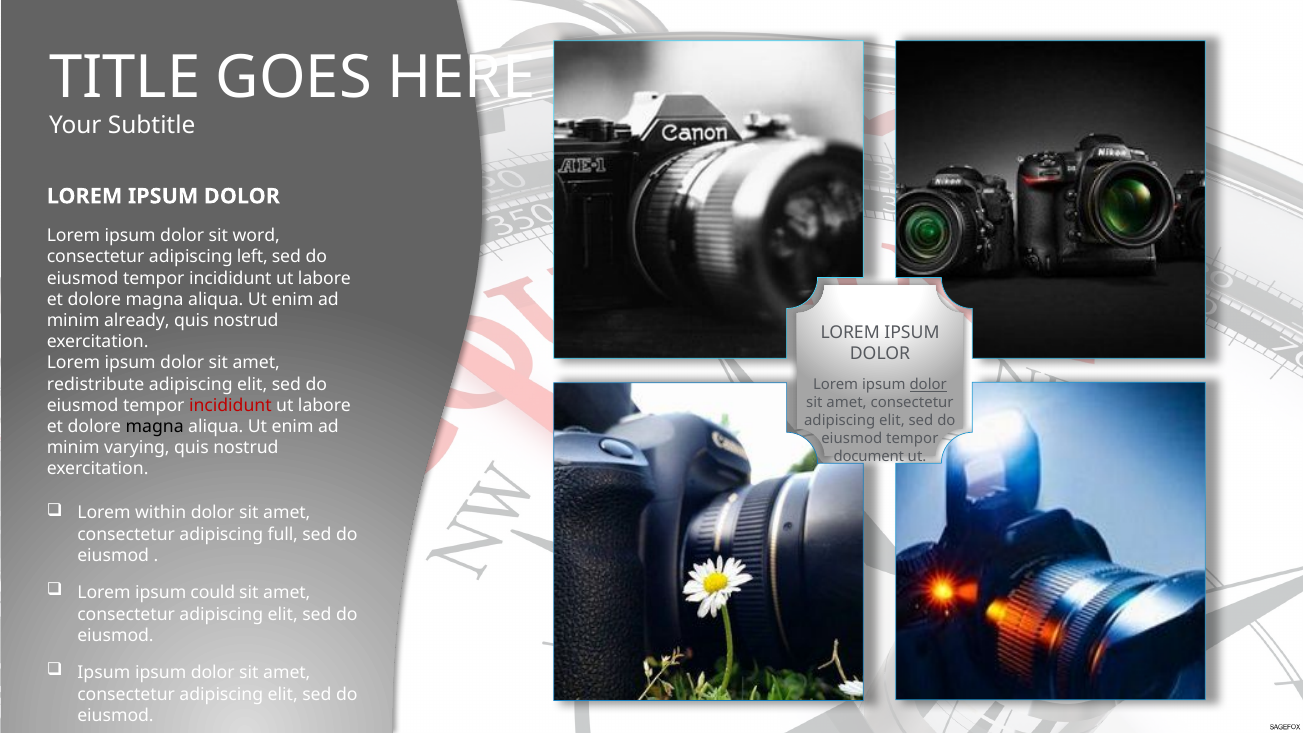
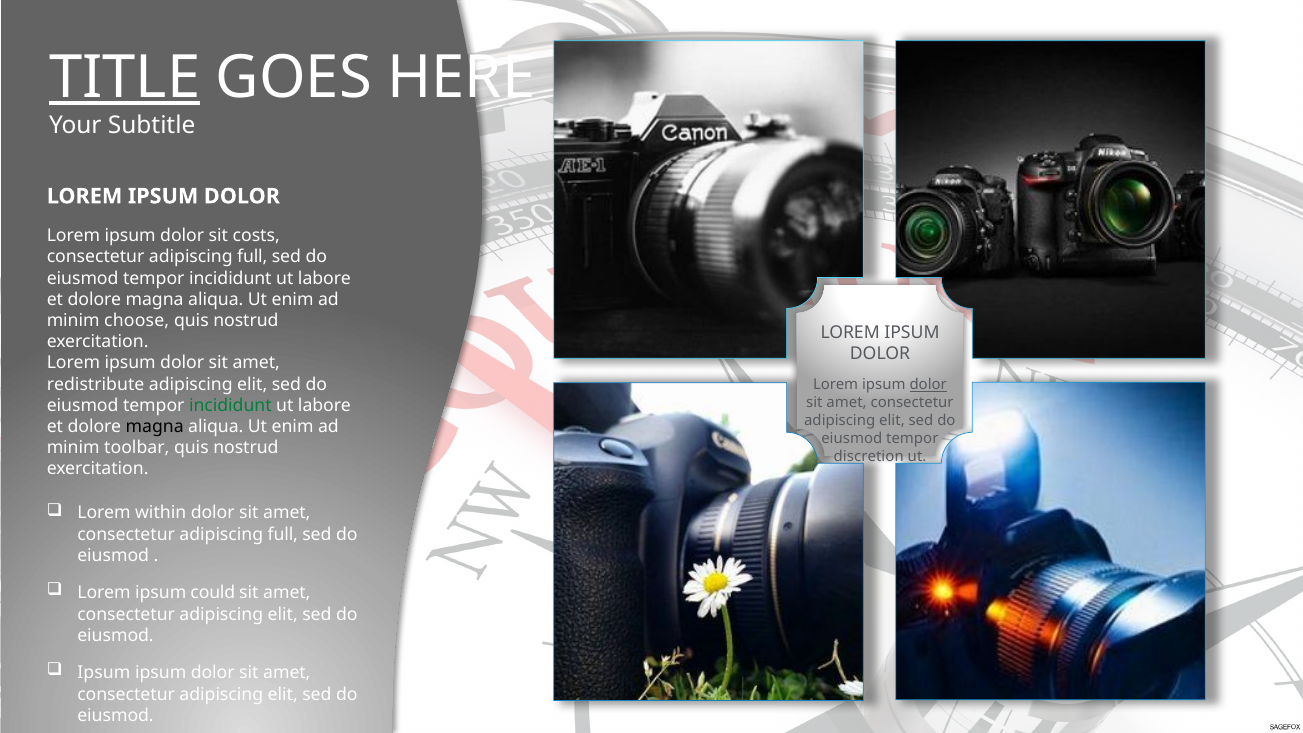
TITLE underline: none -> present (125, 77)
word: word -> costs (256, 236)
left: left -> full (252, 257)
already: already -> choose (137, 321)
incididunt colour: red -> green (230, 405)
varying: varying -> toolbar (137, 448)
document: document -> discretion (869, 457)
